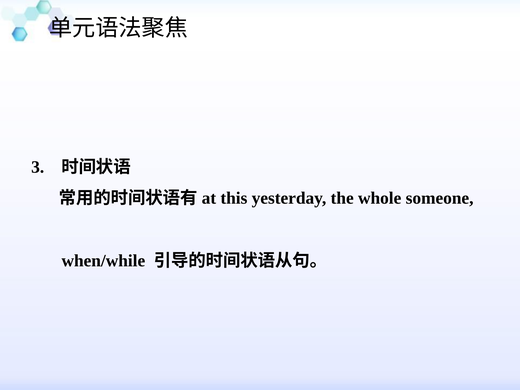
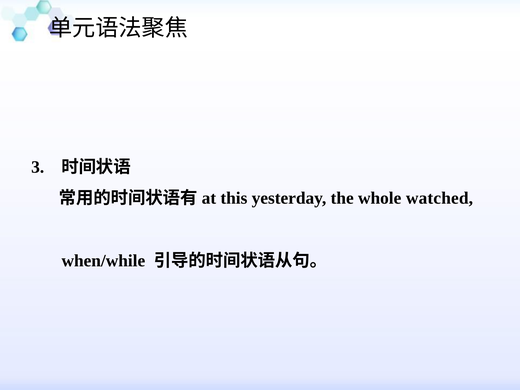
someone: someone -> watched (440, 198)
